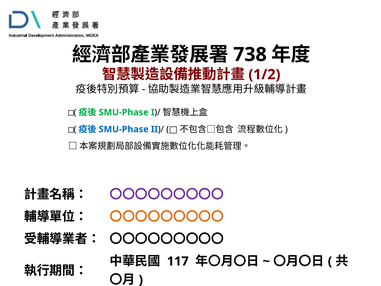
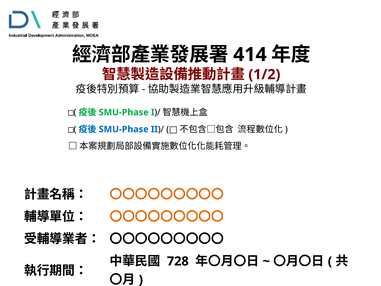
738: 738 -> 414 (250, 55)
〇〇〇〇〇〇〇〇〇 colour: purple -> orange (167, 194)
117: 117 -> 728 (178, 261)
